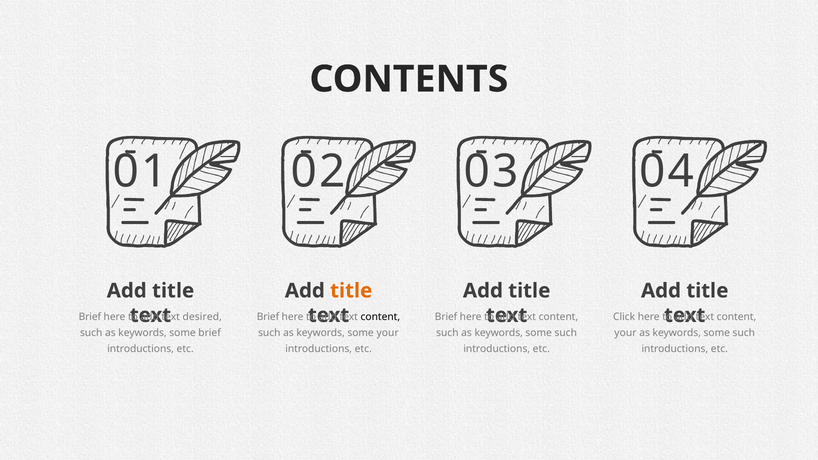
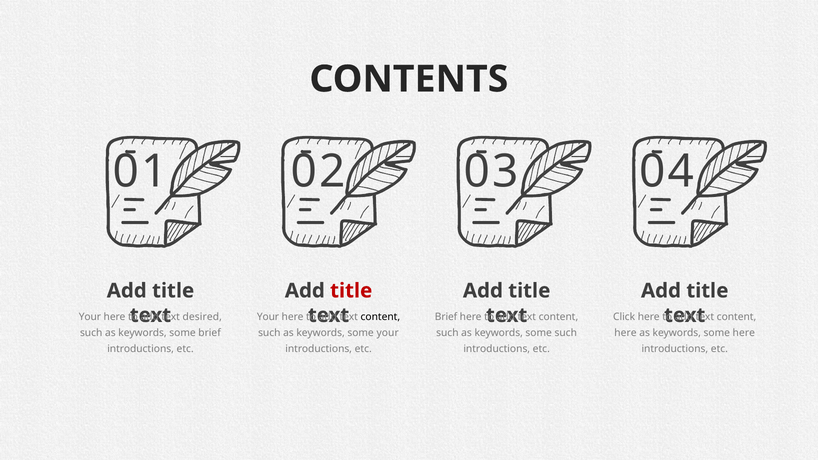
title colour: orange -> red (351, 291)
Brief: Brief -> Your (90, 317)
Brief: Brief -> Your (268, 317)
your: your -> here (625, 333)
such: such -> here (744, 333)
